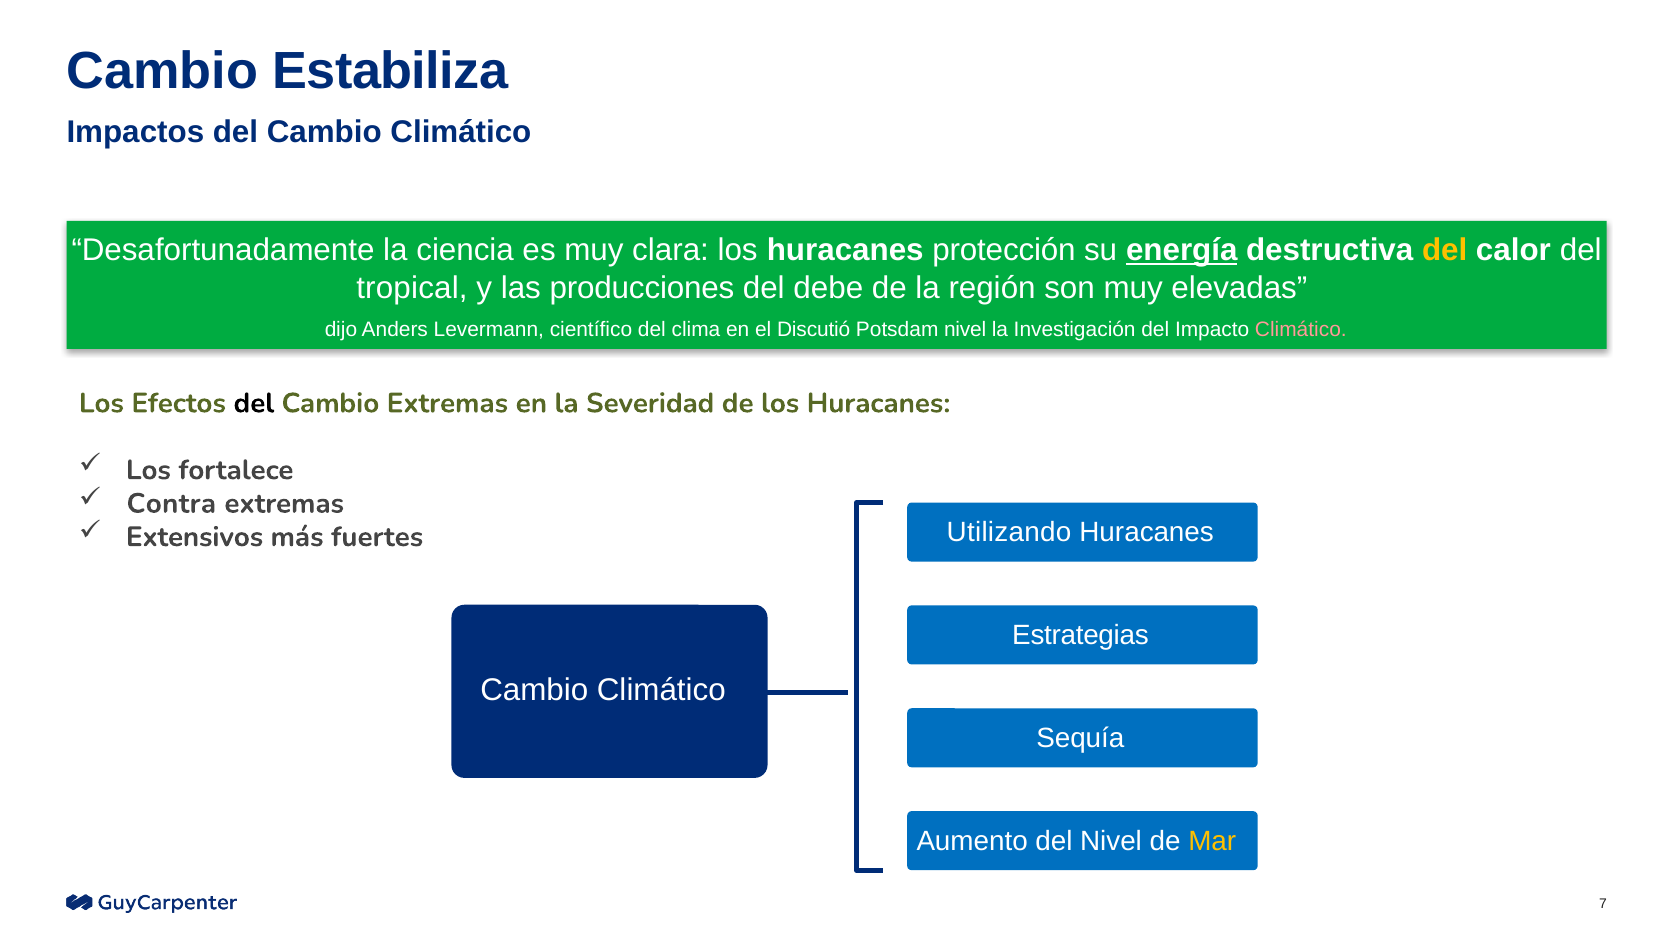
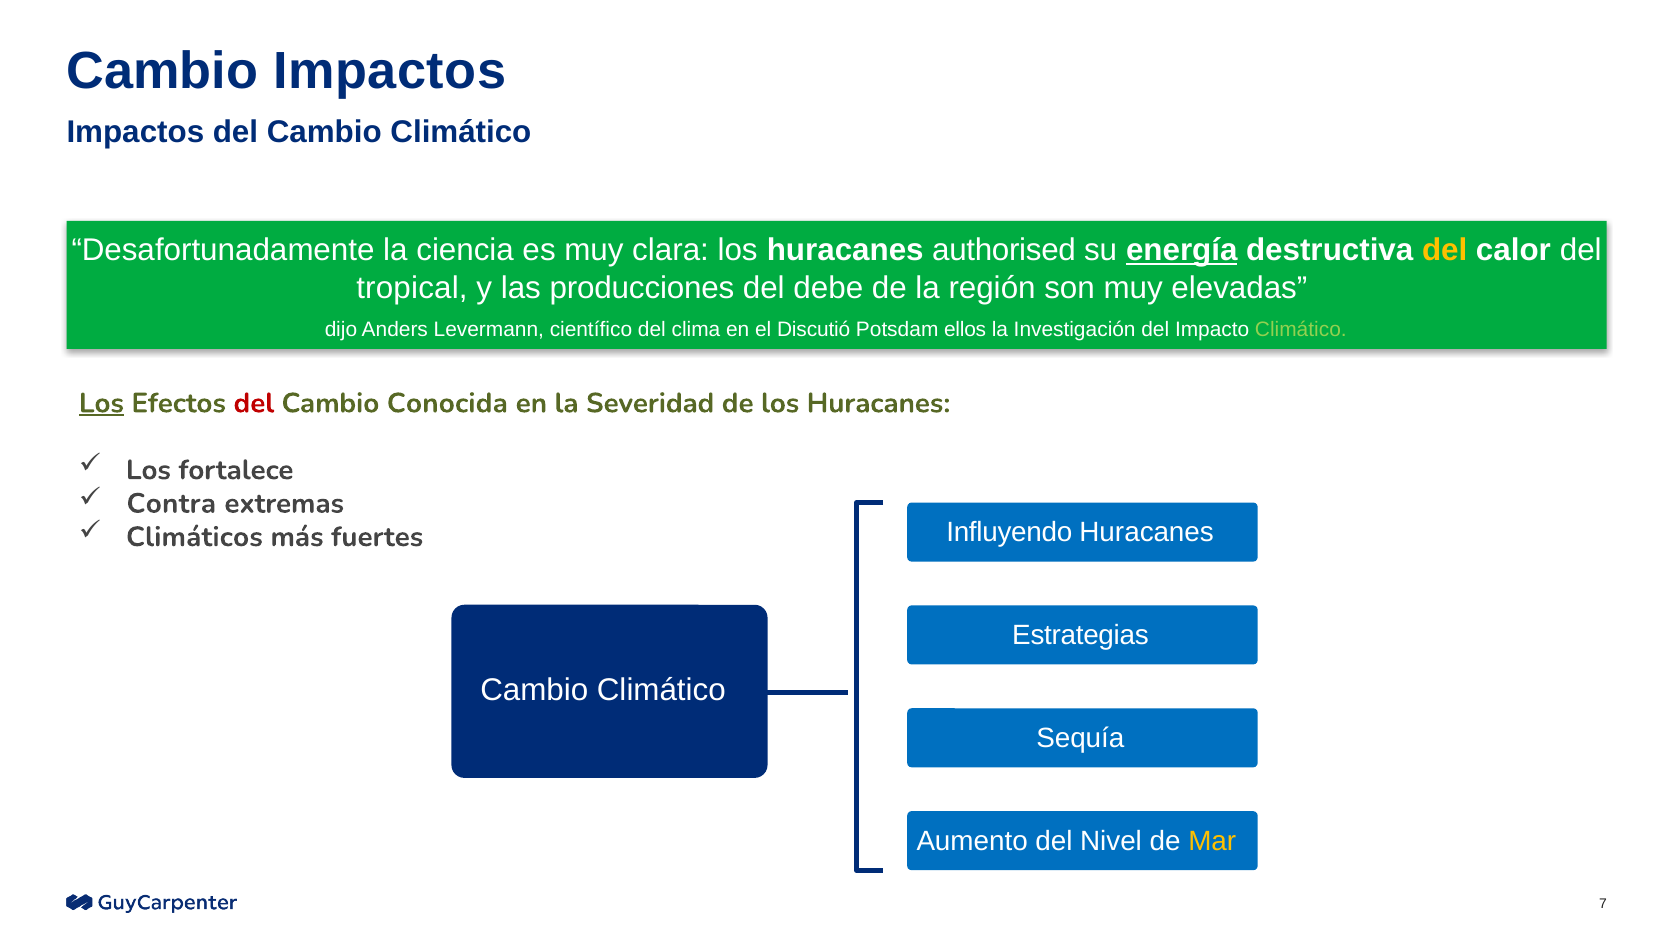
Cambio Estabiliza: Estabiliza -> Impactos (390, 72)
protección: protección -> authorised (1004, 250)
Potsdam nivel: nivel -> ellos (965, 329)
Climático colour: pink -> light green (1301, 329)
Los underline: none -> present (101, 403)
del colour: black -> red (254, 403)
Cambio Extremas: Extremas -> Conocida (447, 403)
Utilizando: Utilizando -> Influyendo (1009, 532)
Extensivos: Extensivos -> Climáticos (194, 537)
